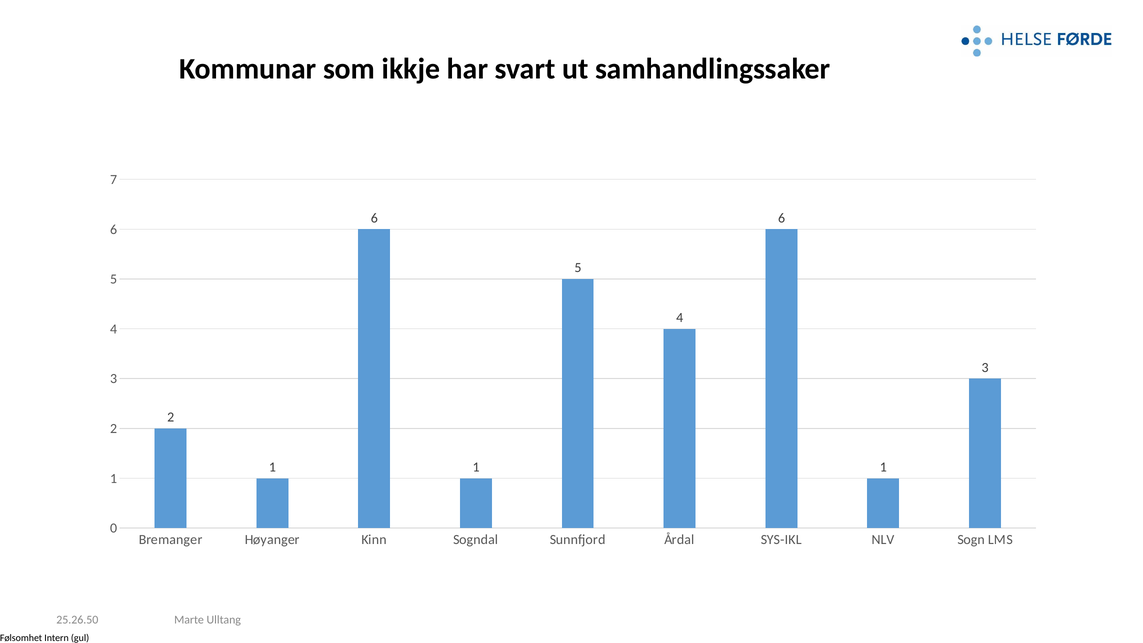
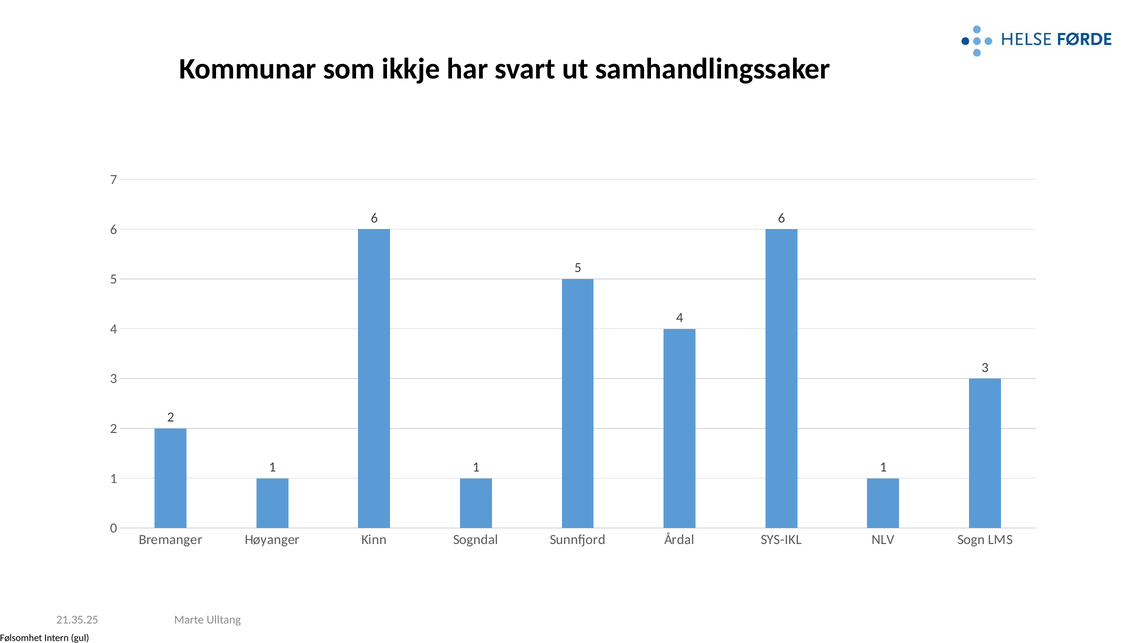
25.26.50: 25.26.50 -> 21.35.25 (77, 620)
